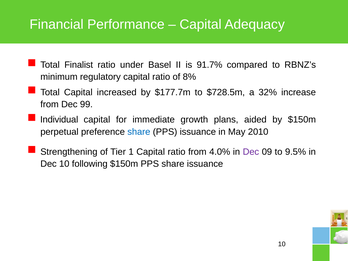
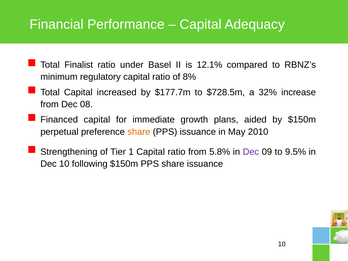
91.7%: 91.7% -> 12.1% (210, 65)
99: 99 -> 08 (86, 104)
Individual: Individual -> Financed (59, 120)
share colour: blue -> orange (139, 132)
4.0%: 4.0% -> 5.8% (220, 152)
